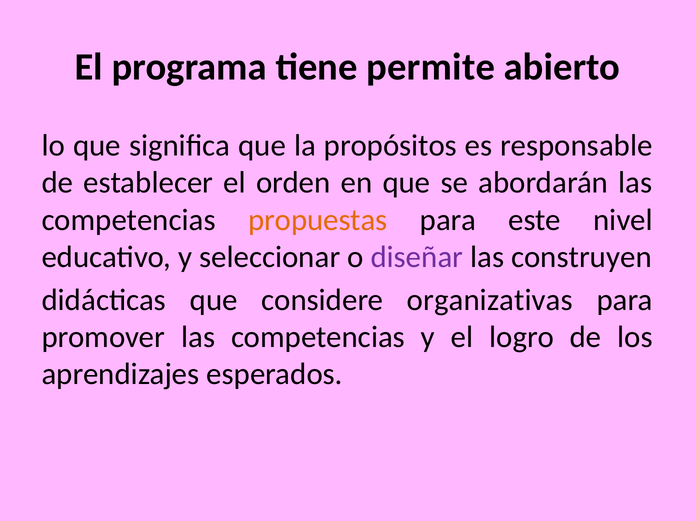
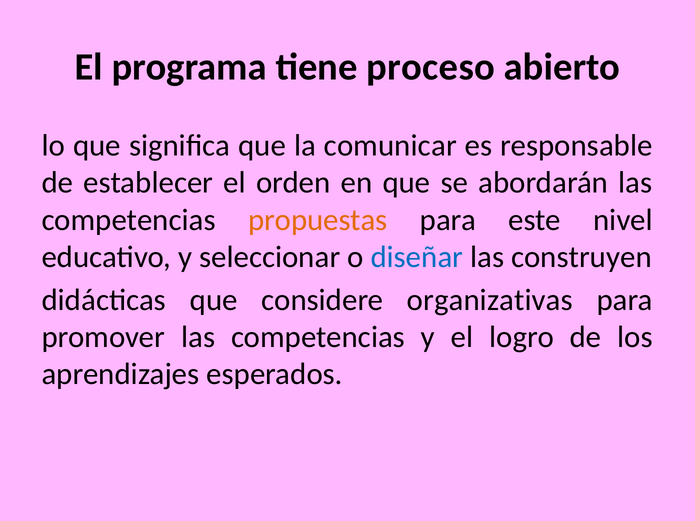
permite: permite -> proceso (431, 67)
propósitos: propósitos -> comunicar (390, 146)
diseñar colour: purple -> blue (417, 257)
